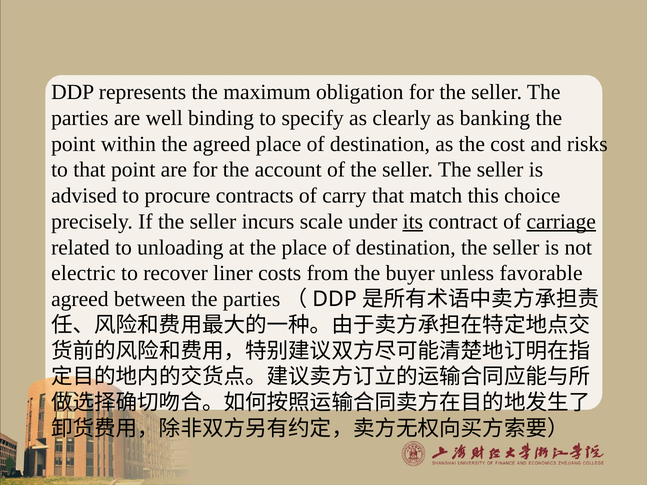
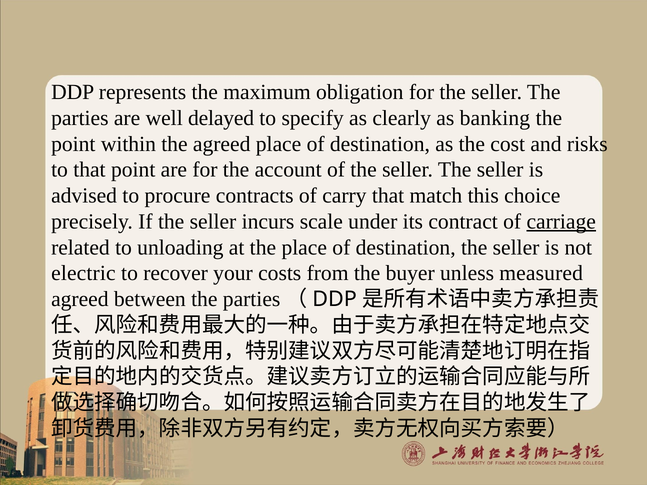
binding: binding -> delayed (221, 118)
its underline: present -> none (413, 222)
liner: liner -> your (233, 273)
favorable: favorable -> measured (541, 273)
